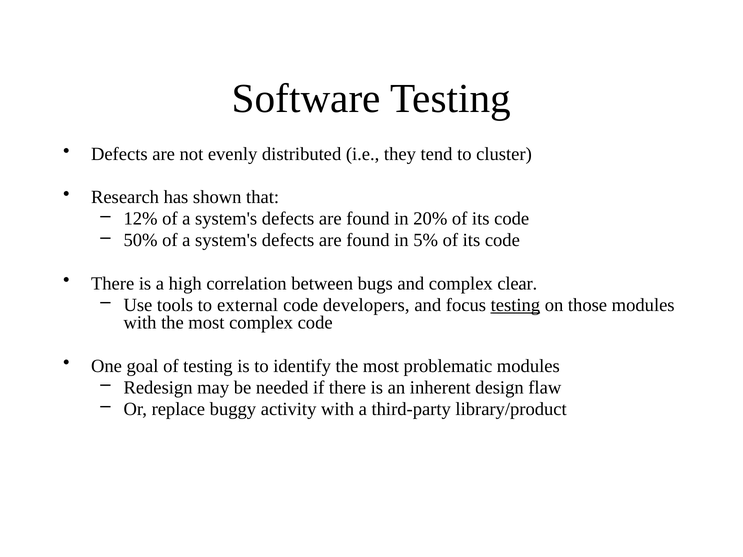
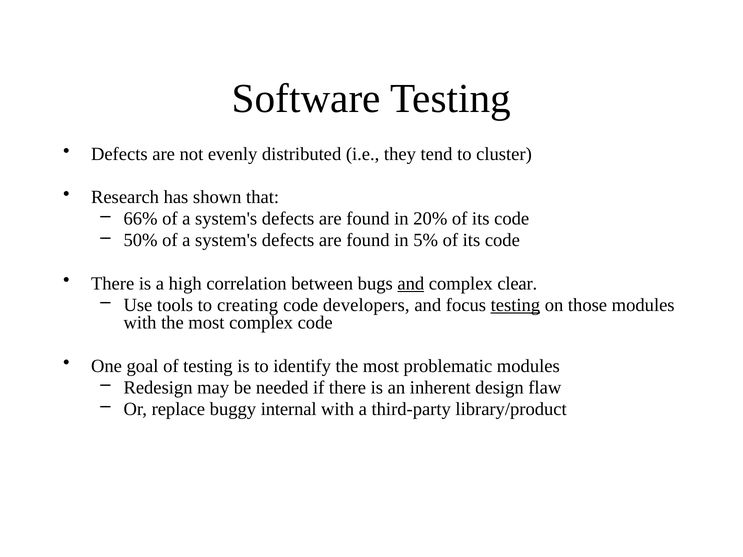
12%: 12% -> 66% (141, 219)
and underline: none -> present (411, 284)
external: external -> creating (248, 305)
activity: activity -> internal (289, 409)
